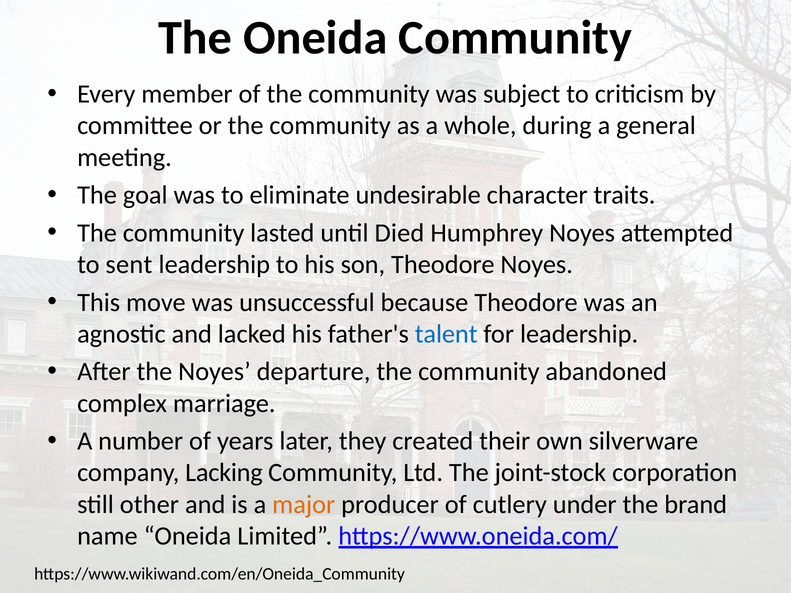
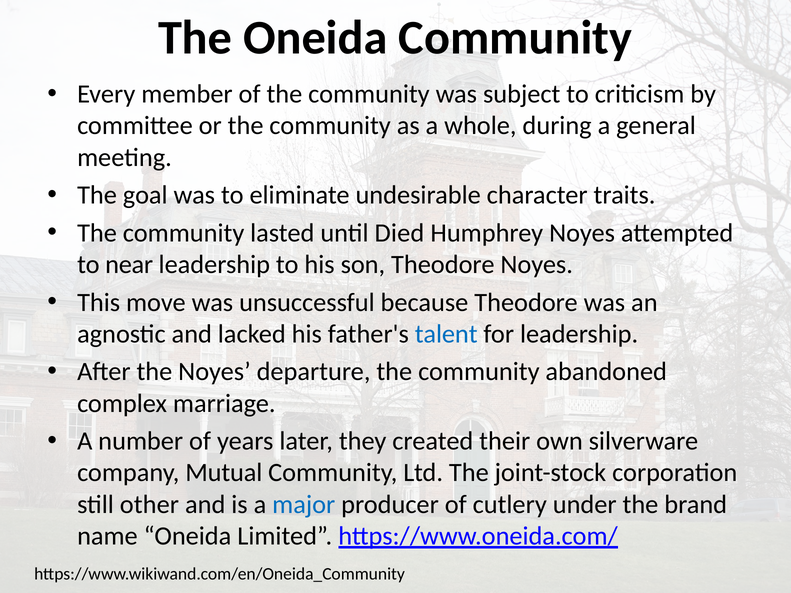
sent: sent -> near (129, 265)
Lacking: Lacking -> Mutual (224, 473)
major colour: orange -> blue (304, 505)
